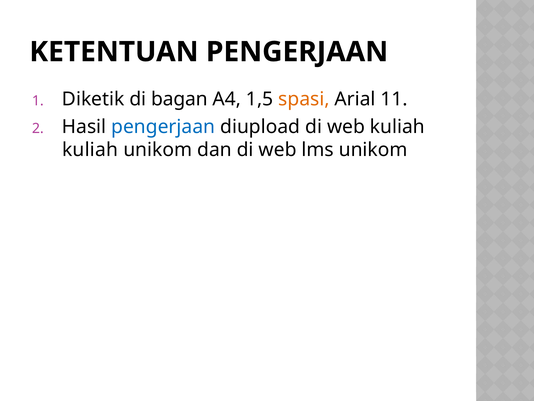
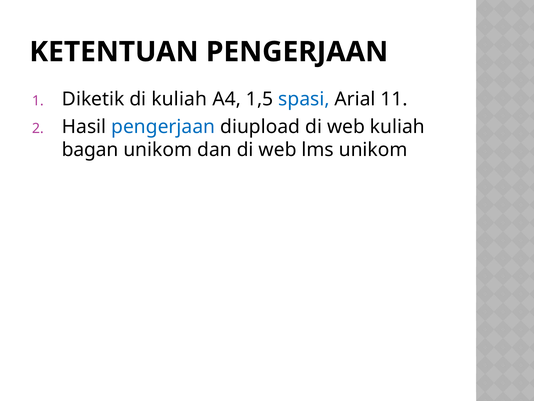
di bagan: bagan -> kuliah (179, 99)
spasi colour: orange -> blue (304, 99)
kuliah: kuliah -> bagan (90, 150)
